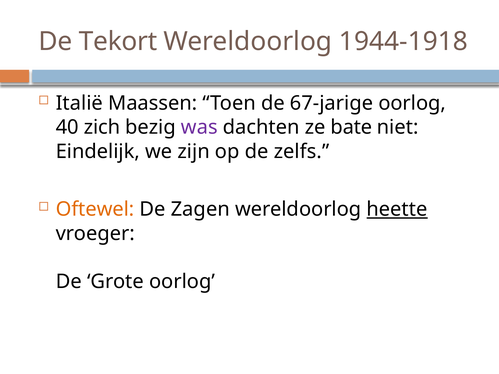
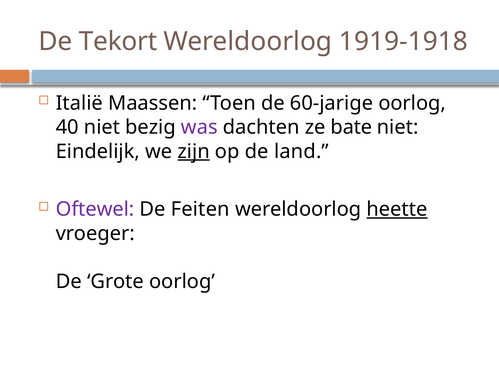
1944-1918: 1944-1918 -> 1919-1918 (404, 41)
67-jarige: 67-jarige -> 60-jarige (332, 103)
40 zich: zich -> niet (102, 127)
zijn underline: none -> present (194, 151)
zelfs: zelfs -> land (301, 151)
Oftewel colour: orange -> purple (95, 209)
Zagen: Zagen -> Feiten (200, 209)
